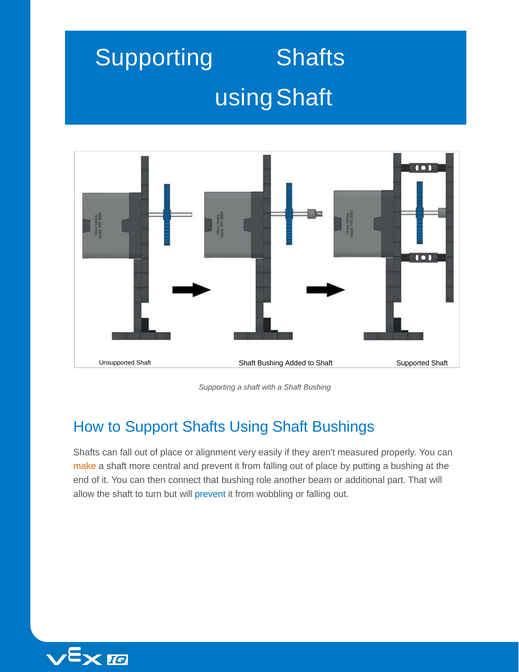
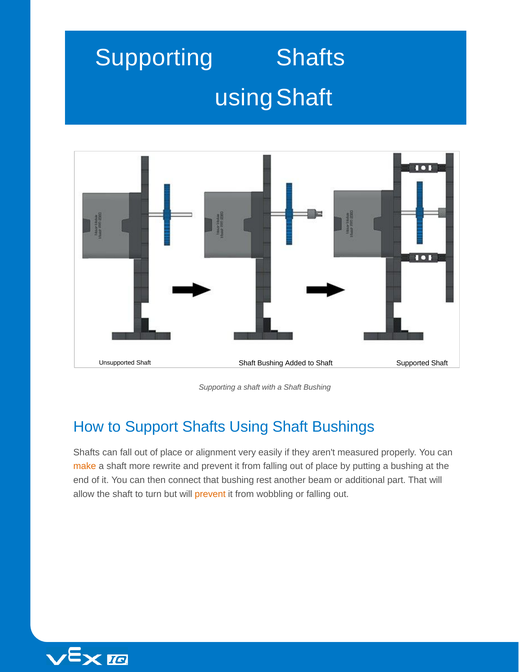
central: central -> rewrite (167, 466)
role: role -> rest (264, 480)
prevent colour: blue -> orange (210, 494)
